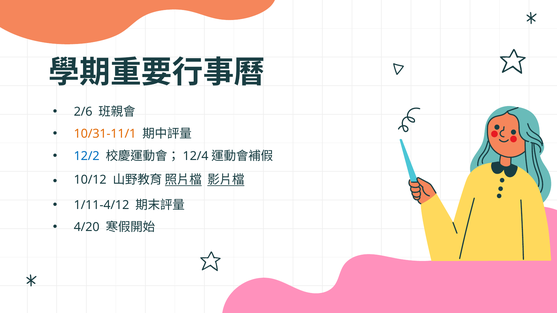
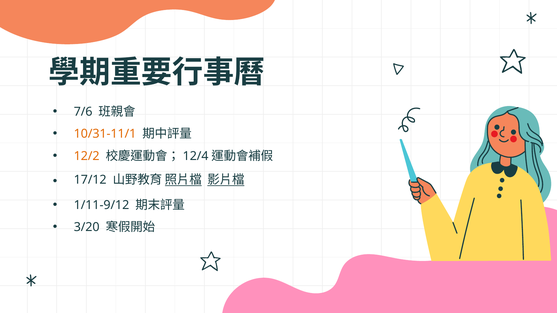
2/6: 2/6 -> 7/6 (83, 112)
12/2 colour: blue -> orange (87, 156)
10/12: 10/12 -> 17/12 (90, 180)
1/11-4/12: 1/11-4/12 -> 1/11-9/12 (102, 205)
4/20: 4/20 -> 3/20 (87, 227)
